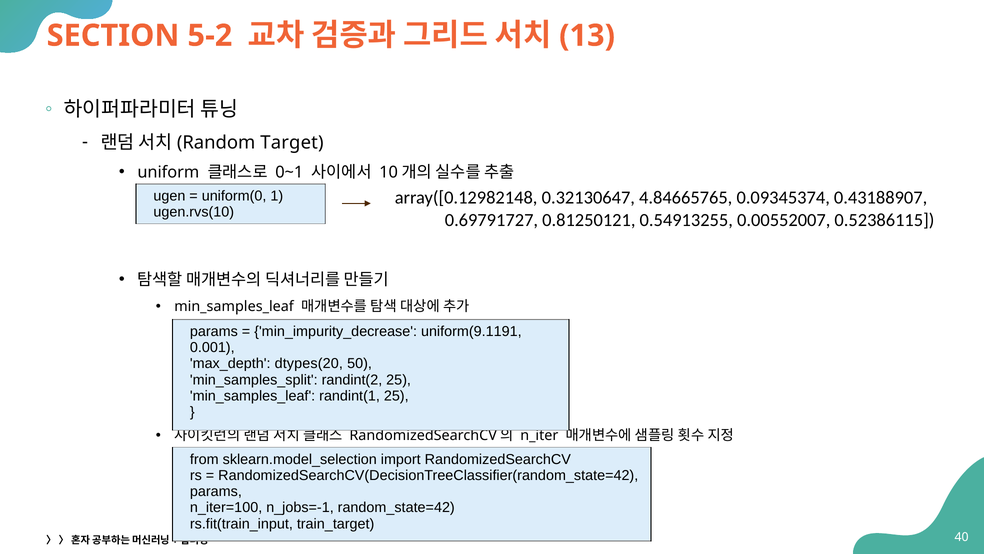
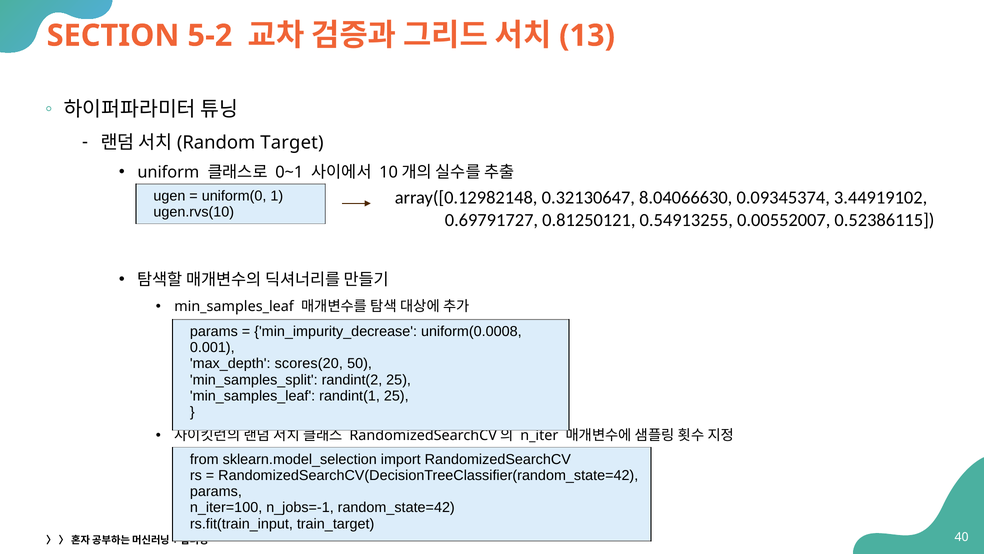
4.84665765: 4.84665765 -> 8.04066630 (686, 198)
0.43188907: 0.43188907 -> 3.44919102 (881, 198)
uniform(9.1191: uniform(9.1191 -> uniform(0.0008 (471, 331)
dtypes(20: dtypes(20 -> scores(20 (309, 363)
